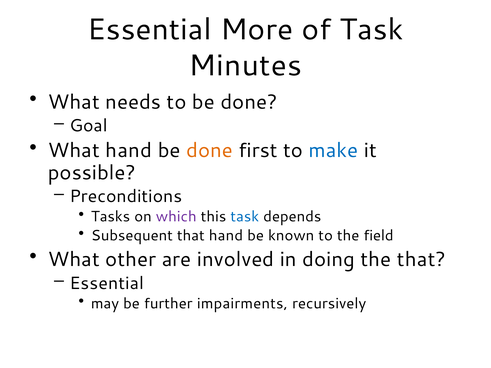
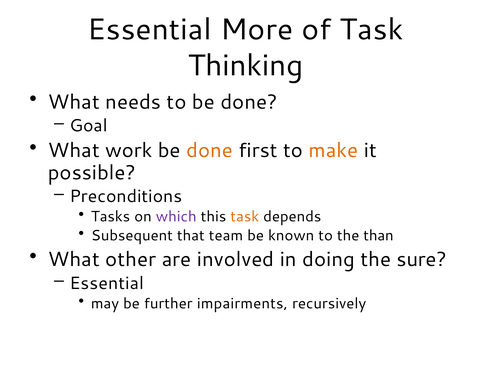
Minutes: Minutes -> Thinking (246, 66)
What hand: hand -> work (129, 151)
make colour: blue -> orange (333, 151)
task colour: blue -> orange (245, 217)
that hand: hand -> team (226, 236)
field: field -> than (379, 236)
the that: that -> sure (422, 260)
